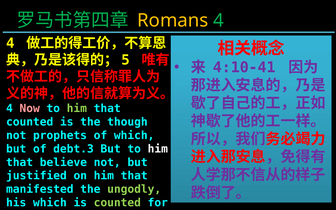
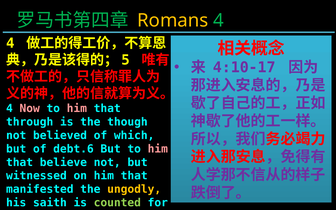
4:10-41: 4:10-41 -> 4:10-17 (244, 67)
him colour: light green -> pink (77, 109)
counted: counted -> through (30, 122)
prophets: prophets -> believed (60, 135)
debt.3: debt.3 -> debt.6 (73, 149)
him colour: white -> pink (158, 149)
justified: justified -> witnessed (36, 176)
ungodly colour: light green -> yellow (134, 189)
his which: which -> saith (50, 203)
